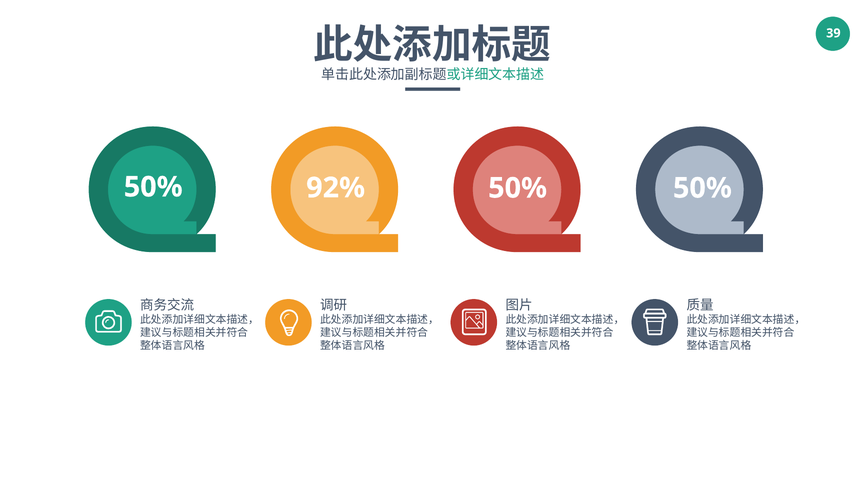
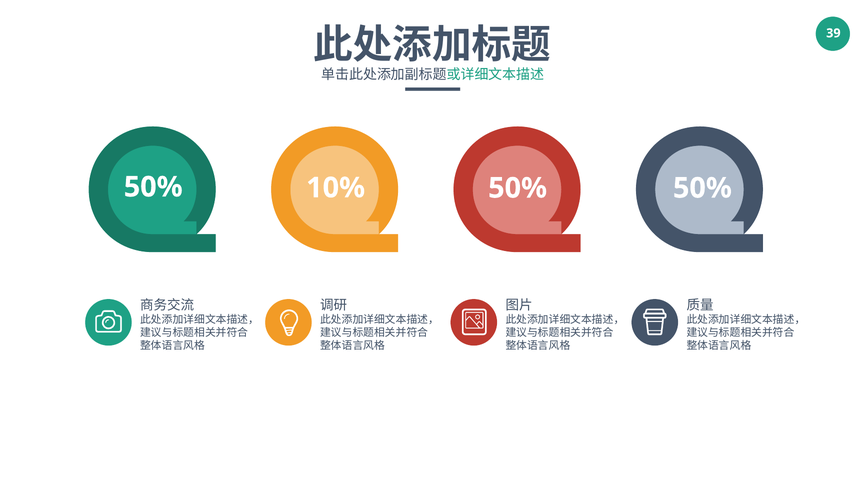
92%: 92% -> 10% (336, 188)
